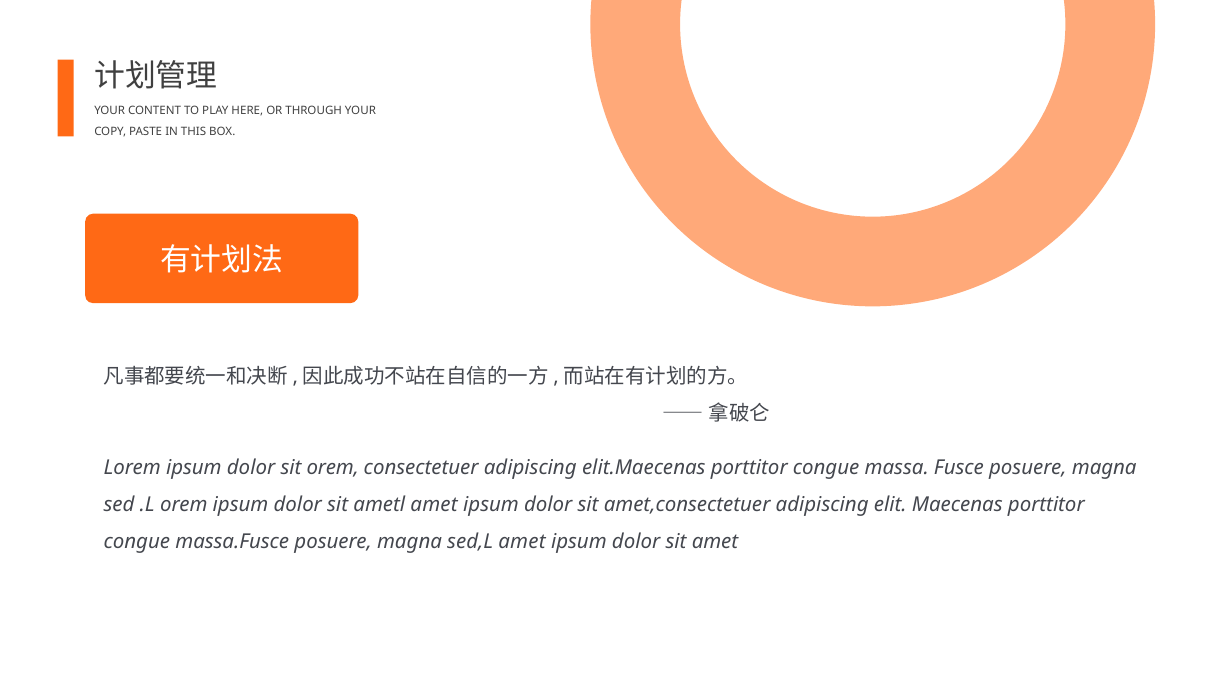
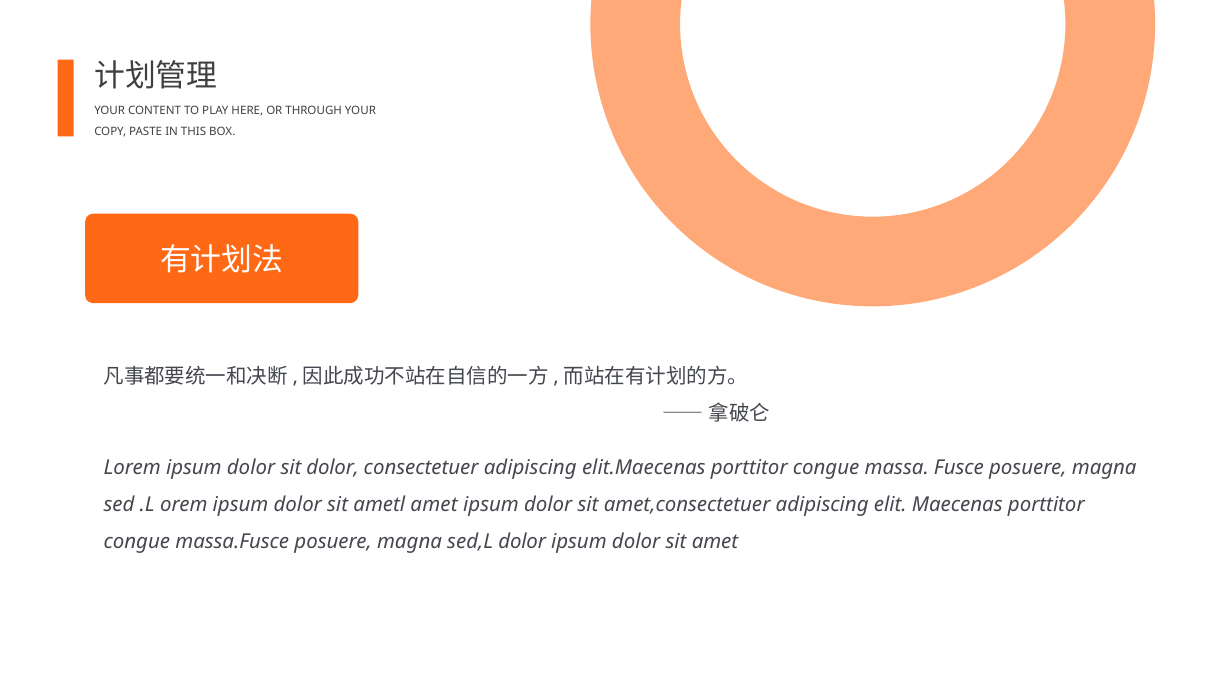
sit orem: orem -> dolor (333, 468)
sed,L amet: amet -> dolor (522, 542)
